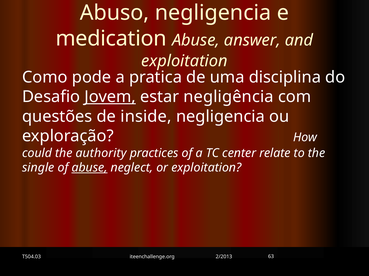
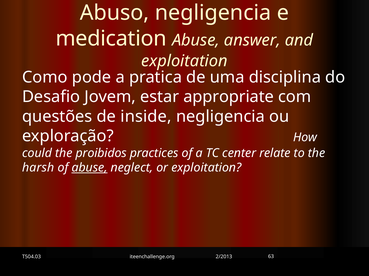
Jovem underline: present -> none (110, 97)
negligência: negligência -> appropriate (229, 97)
authority: authority -> proibidos (101, 153)
single: single -> harsh (38, 168)
